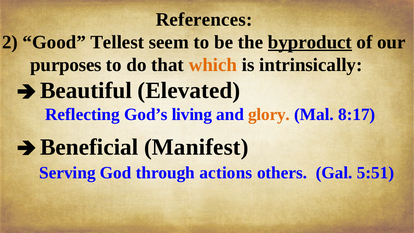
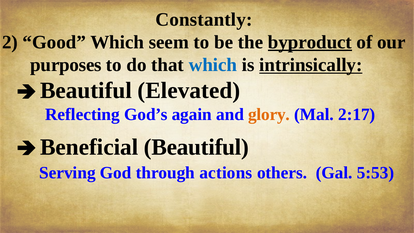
References: References -> Constantly (204, 19)
Good Tellest: Tellest -> Which (117, 42)
which colour: orange -> blue (213, 65)
intrinsically underline: none -> present (311, 65)
living: living -> again (192, 114)
8:17: 8:17 -> 2:17 (357, 114)
Beneficial Manifest: Manifest -> Beautiful (196, 147)
5:51: 5:51 -> 5:53 (376, 173)
